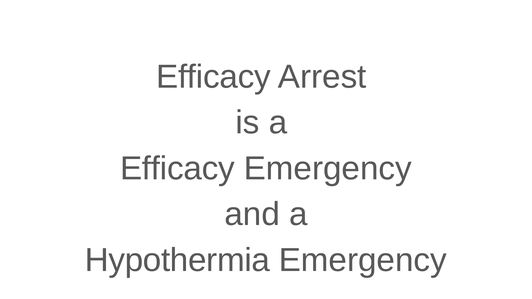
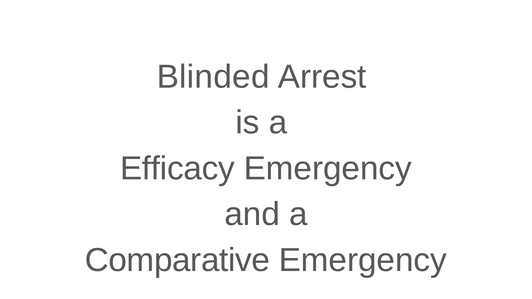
Efficacy: Efficacy -> Blinded (213, 77)
Hypothermia: Hypothermia -> Comparative (177, 260)
